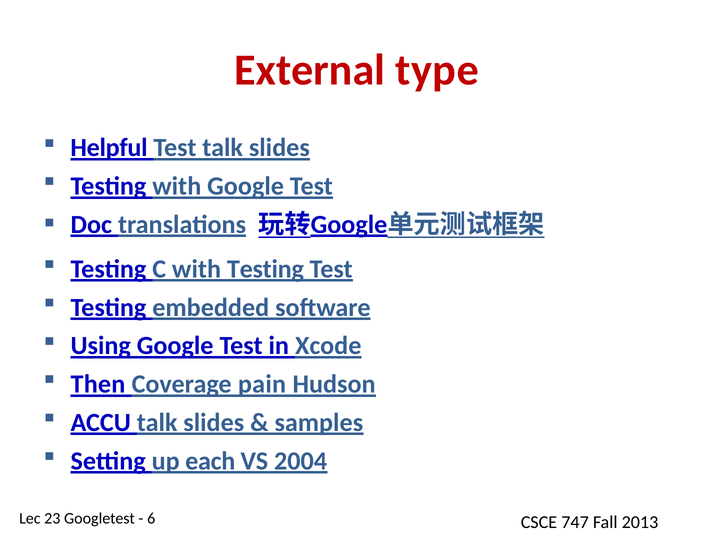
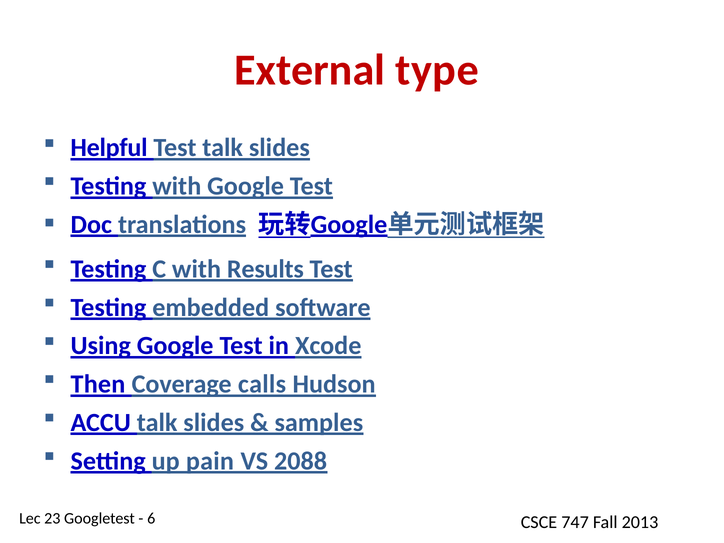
with Testing: Testing -> Results (265, 269)
pain: pain -> calls (262, 384)
each: each -> pain (210, 461)
2004: 2004 -> 2088 (301, 461)
